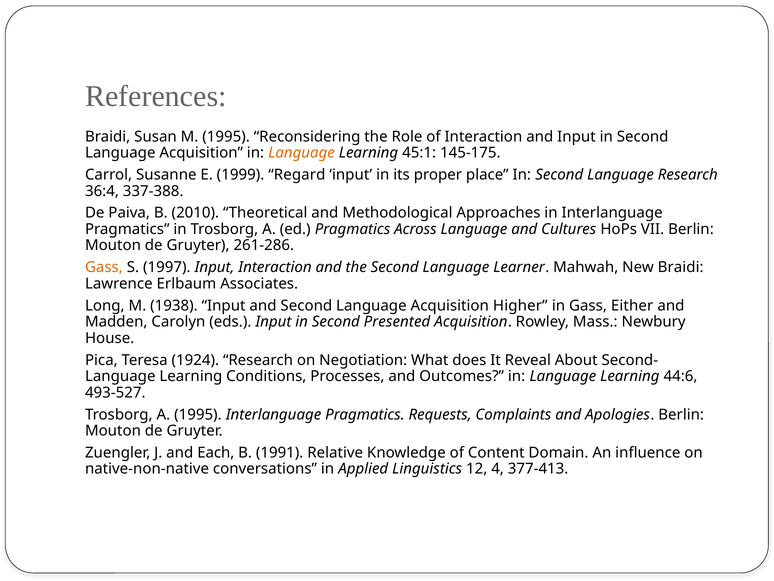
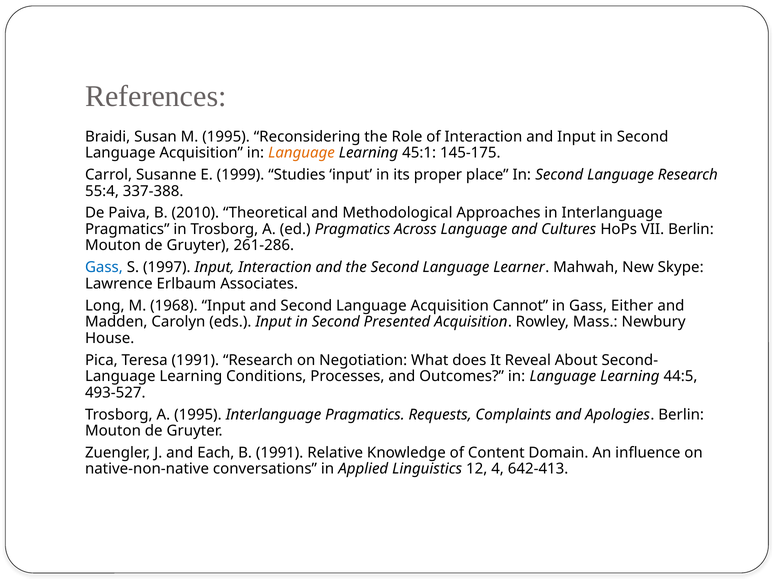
Regard: Regard -> Studies (297, 175)
36:4: 36:4 -> 55:4 (102, 191)
Gass colour: orange -> blue (104, 267)
New Braidi: Braidi -> Skype (681, 267)
1938: 1938 -> 1968 (174, 305)
Higher: Higher -> Cannot (520, 305)
Teresa 1924: 1924 -> 1991 (195, 360)
44:6: 44:6 -> 44:5 (681, 376)
377-413: 377-413 -> 642-413 (538, 469)
